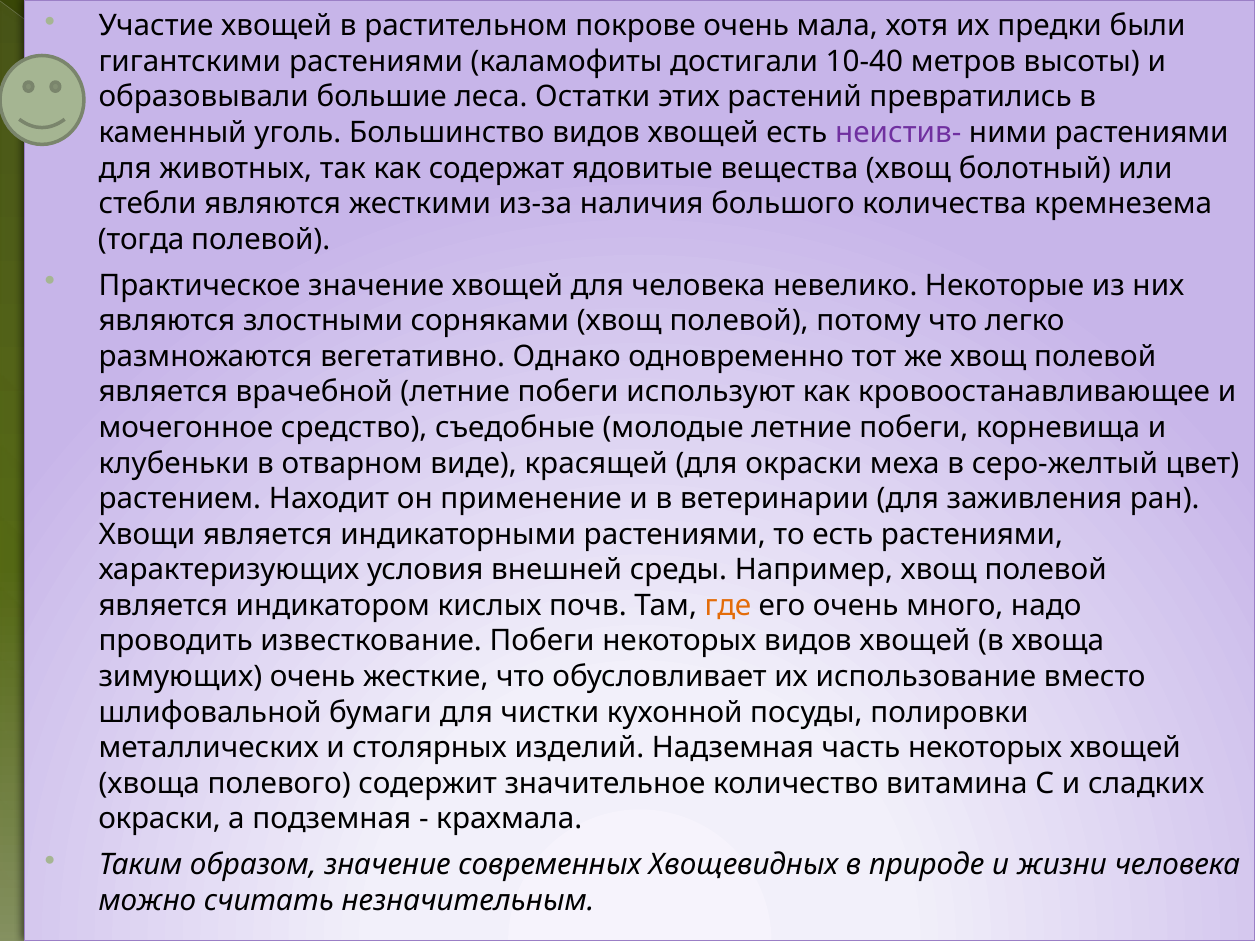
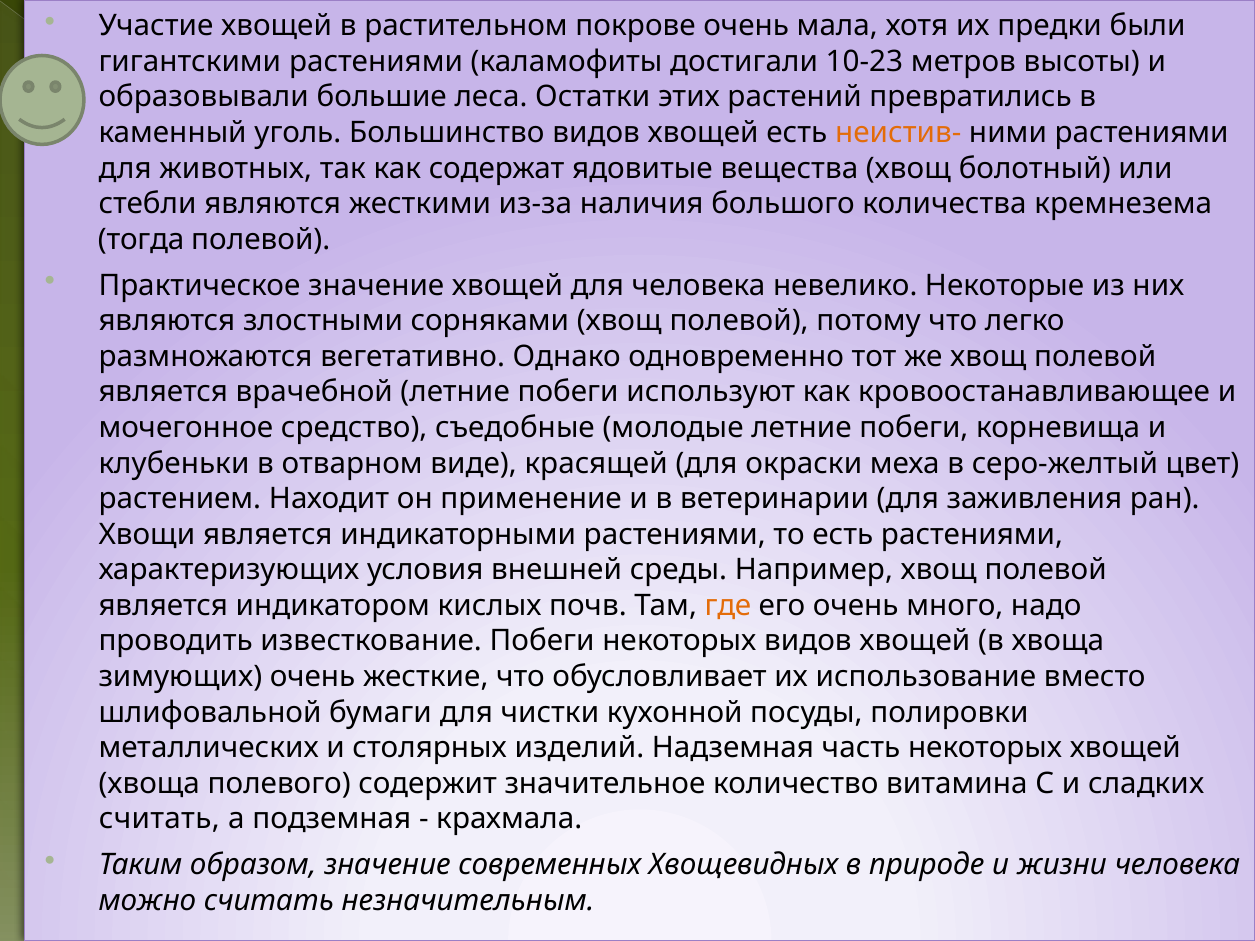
10-40: 10-40 -> 10-23 (864, 62)
неистив- colour: purple -> orange (898, 133)
окраски: окраски -> считать (159, 819)
